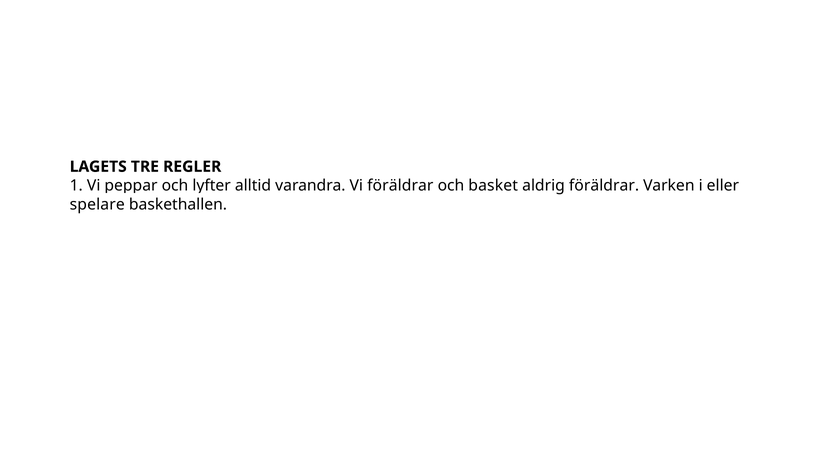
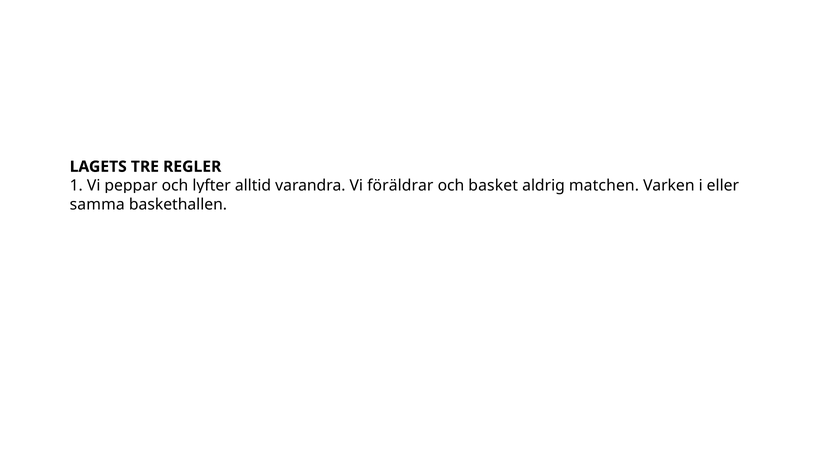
aldrig föräldrar: föräldrar -> matchen (604, 185)
spelare: spelare -> samma (97, 204)
